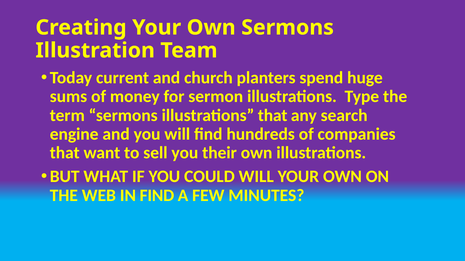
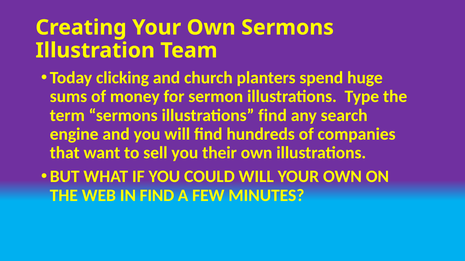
current: current -> clicking (123, 78)
illustrations that: that -> find (273, 116)
